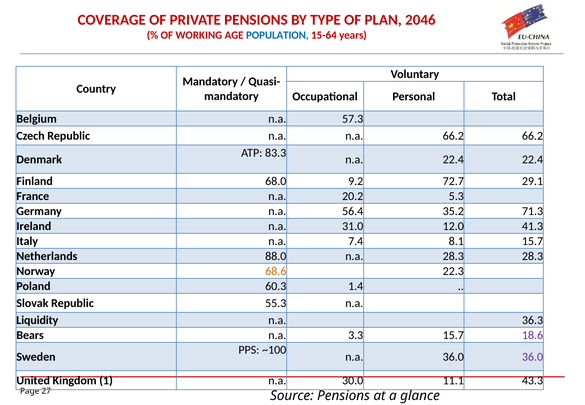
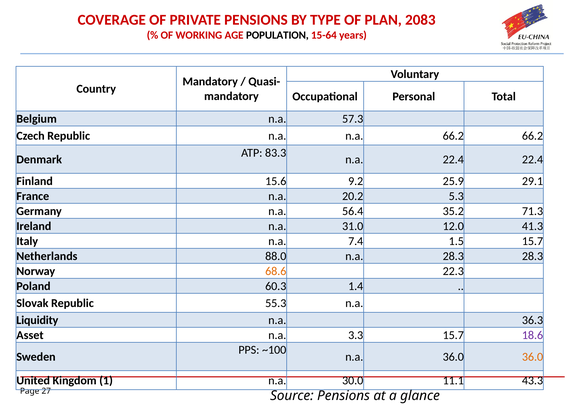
2046: 2046 -> 2083 (420, 20)
POPULATION colour: blue -> black (277, 35)
68.0: 68.0 -> 15.6 (276, 181)
72.7: 72.7 -> 25.9 (453, 181)
8.1: 8.1 -> 1.5 (456, 241)
Bears: Bears -> Asset (30, 335)
36.0 colour: purple -> orange (533, 357)
